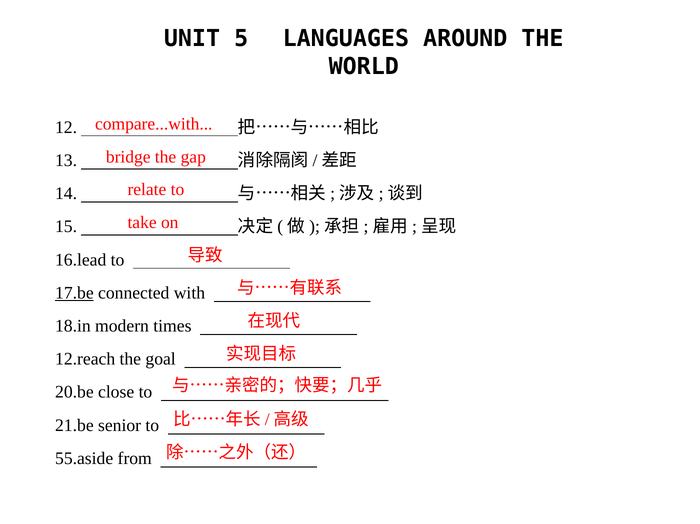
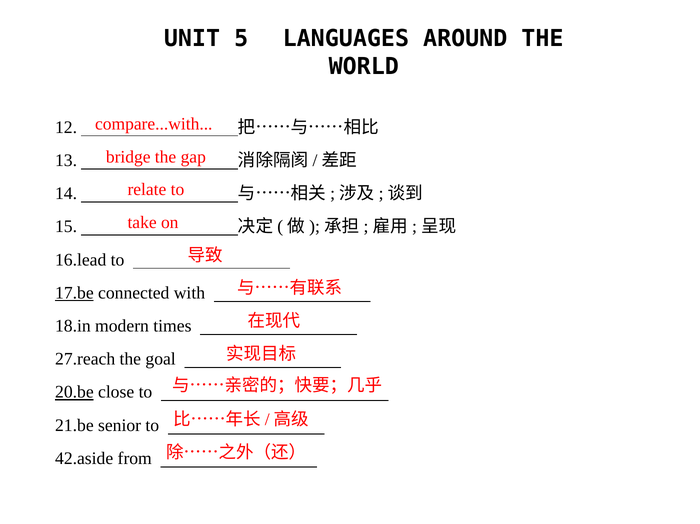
12.reach: 12.reach -> 27.reach (85, 359)
20.be underline: none -> present (74, 392)
55.aside: 55.aside -> 42.aside (84, 458)
